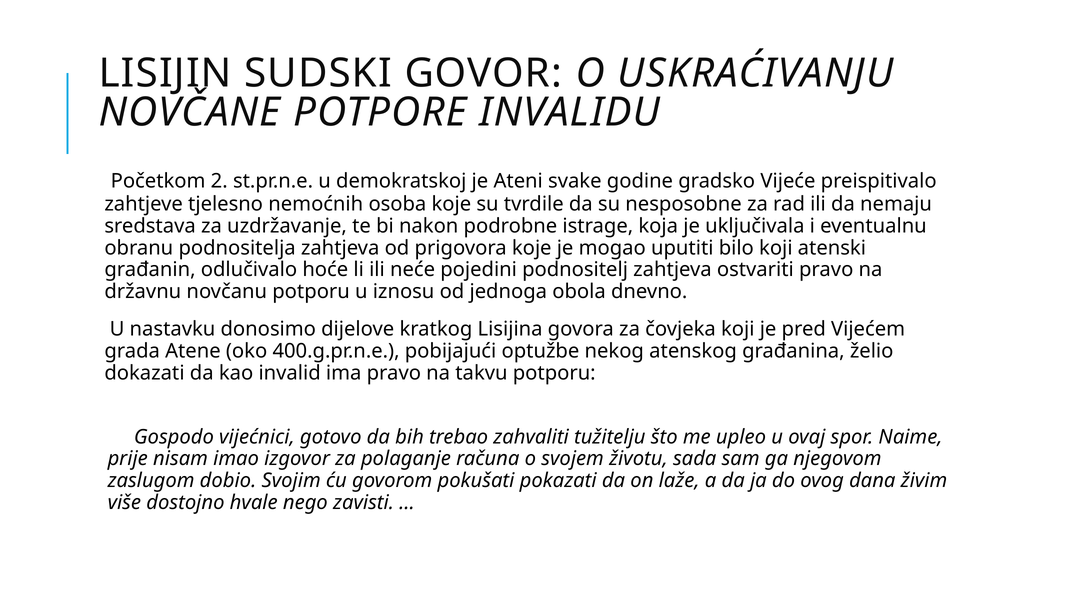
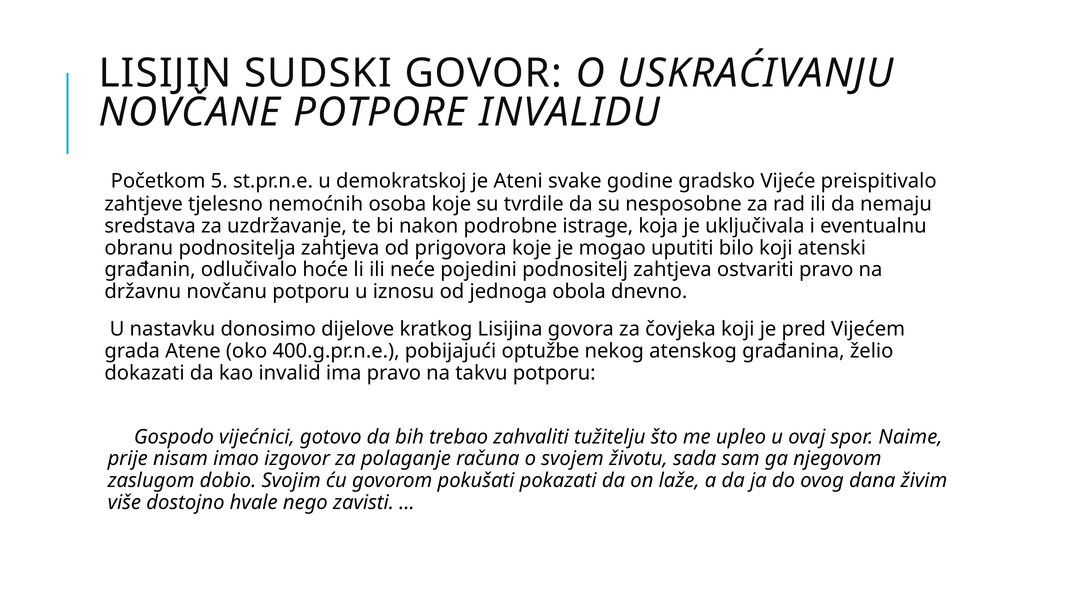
2: 2 -> 5 (219, 181)
